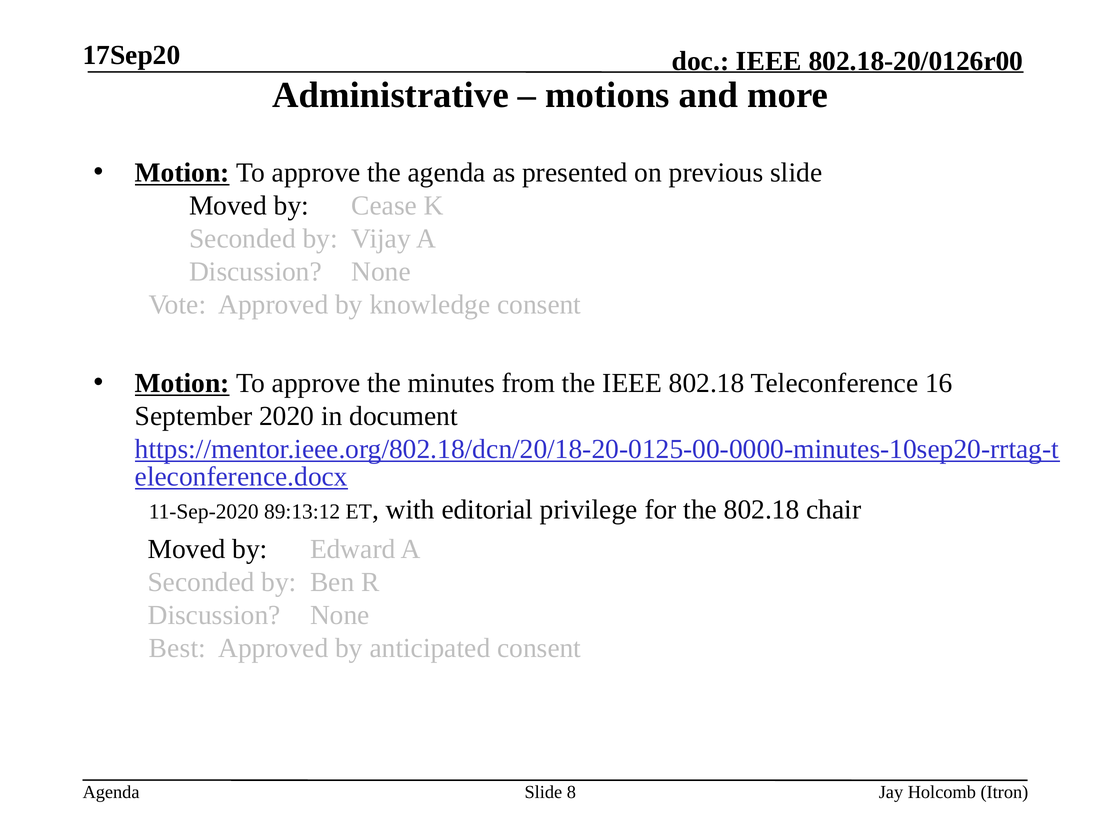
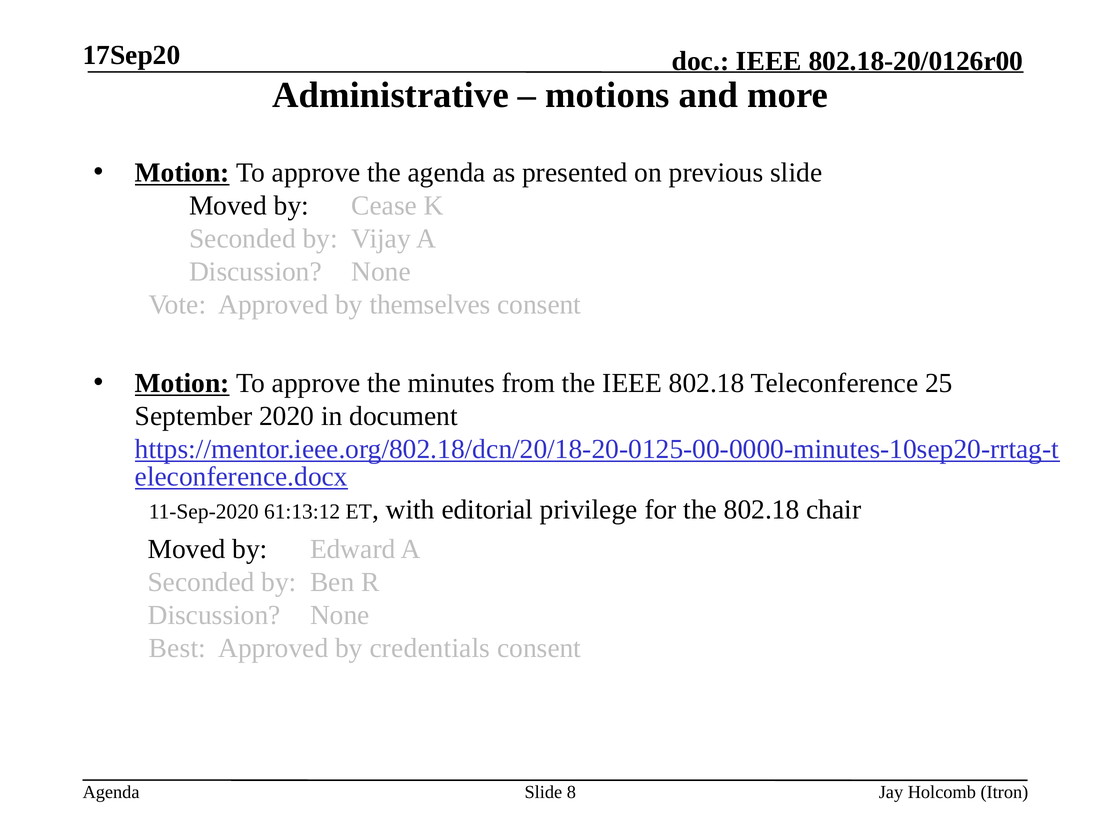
knowledge: knowledge -> themselves (430, 305)
16: 16 -> 25 (939, 383)
89:13:12: 89:13:12 -> 61:13:12 (302, 512)
anticipated: anticipated -> credentials (430, 648)
